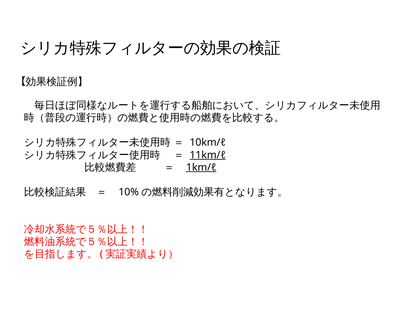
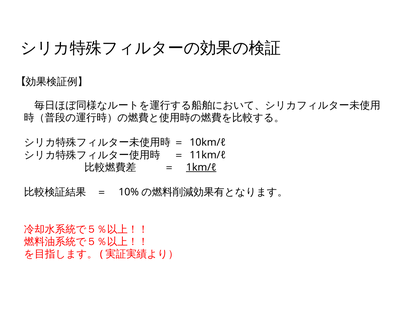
11km/ℓ underline: present -> none (208, 155)
